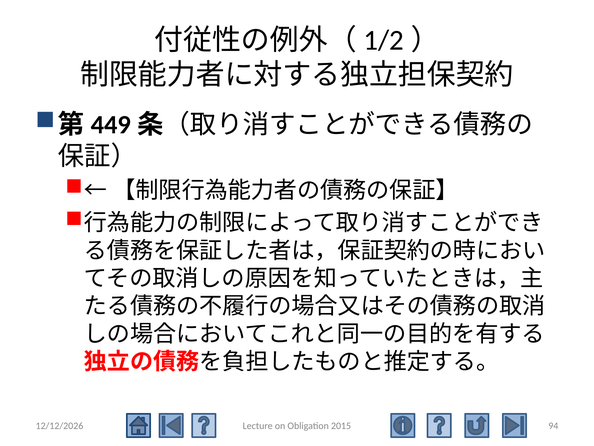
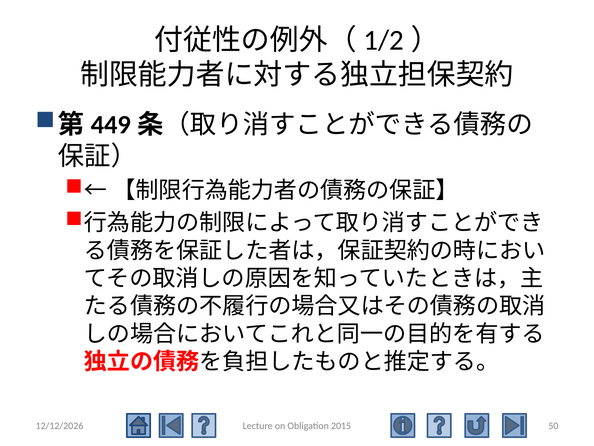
94: 94 -> 50 (553, 425)
